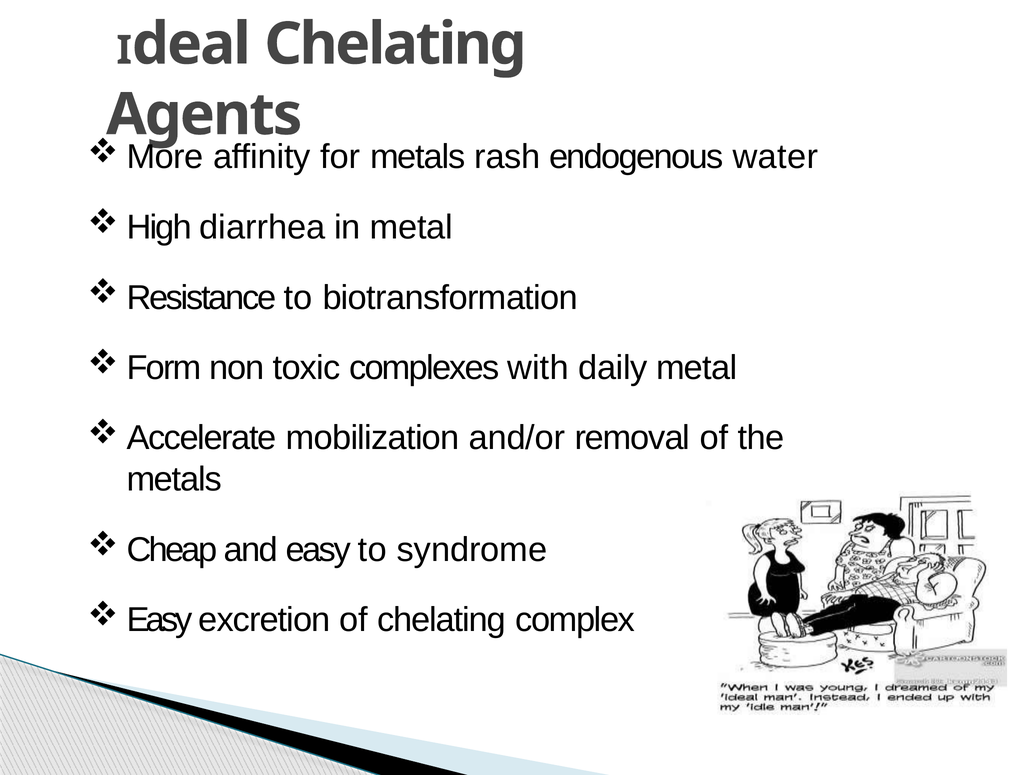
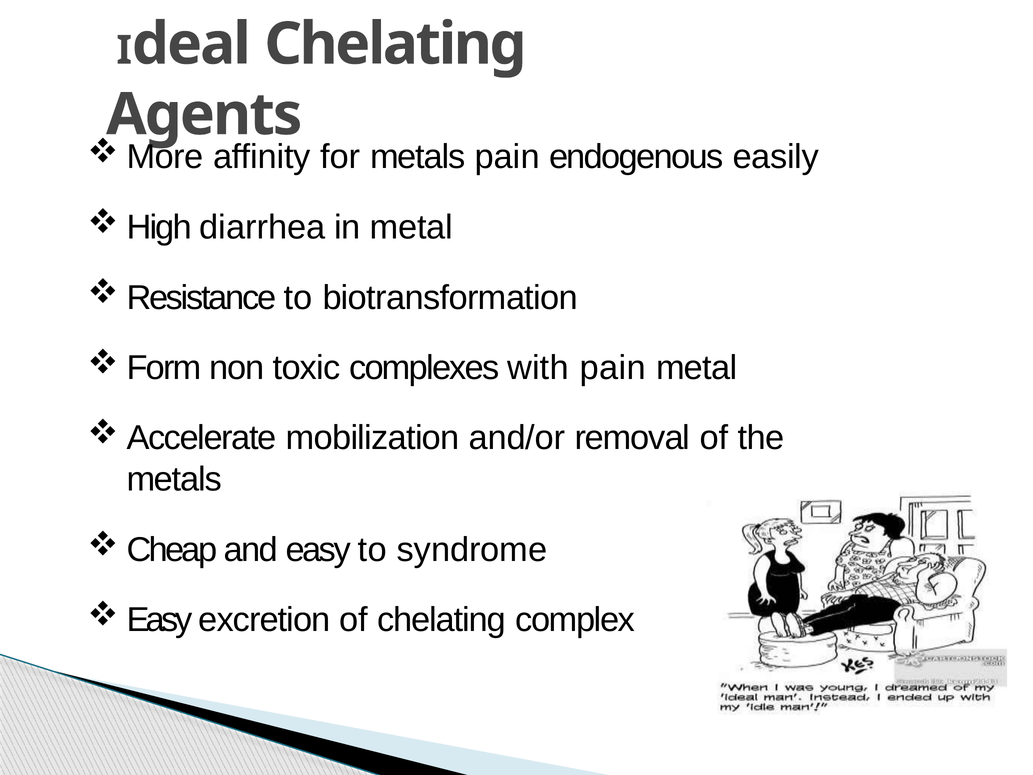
metals rash: rash -> pain (507, 157)
water: water -> easily (776, 157)
with daily: daily -> pain (613, 368)
